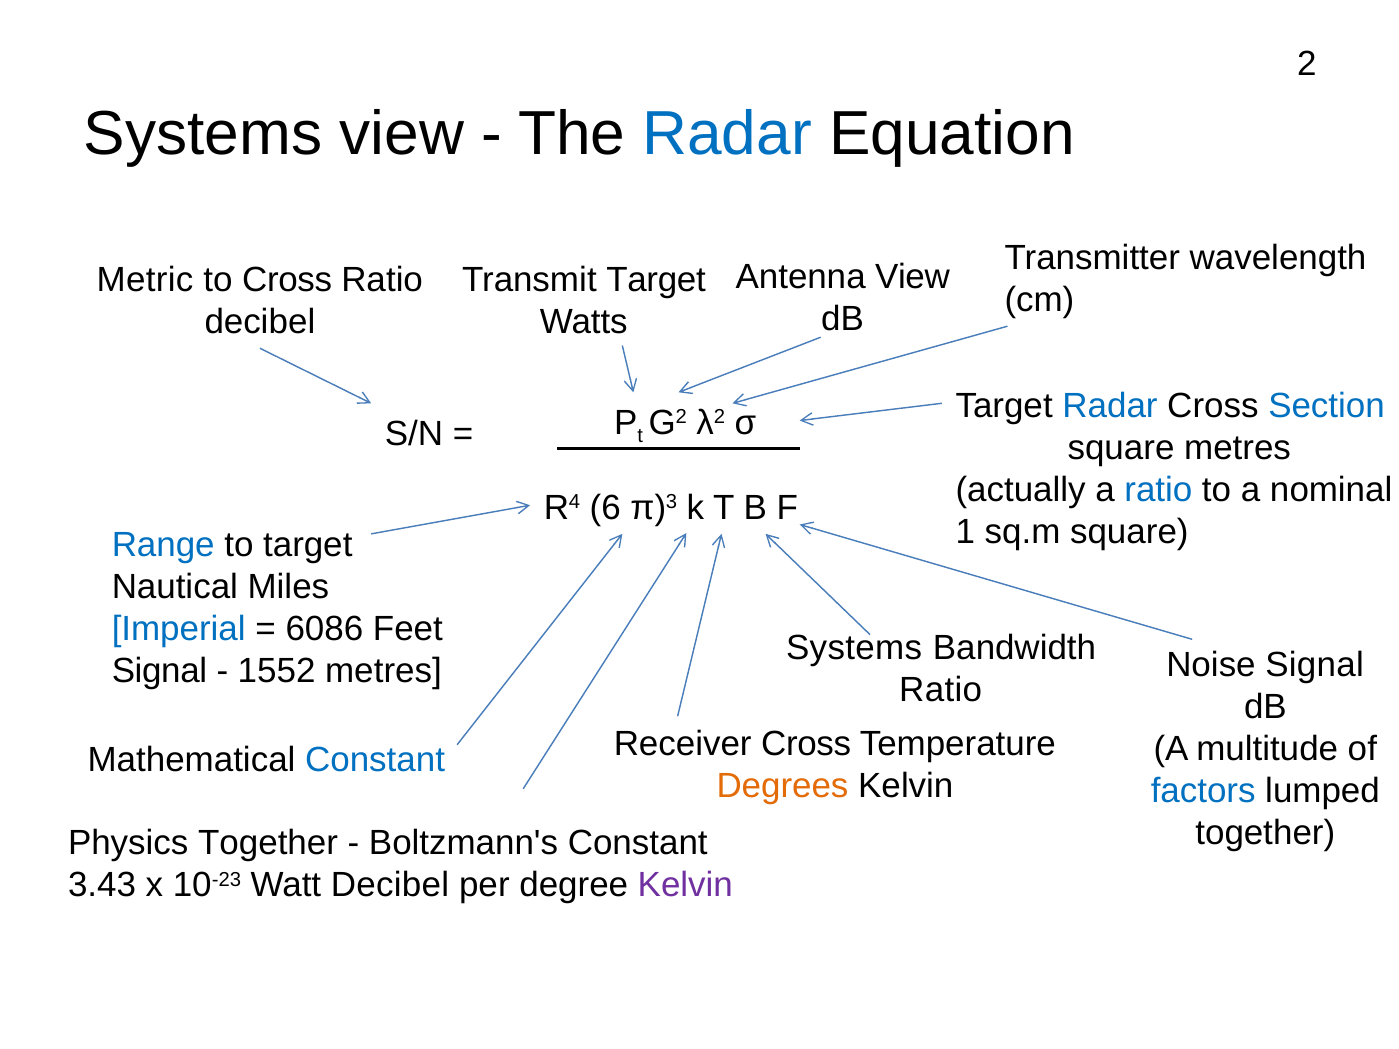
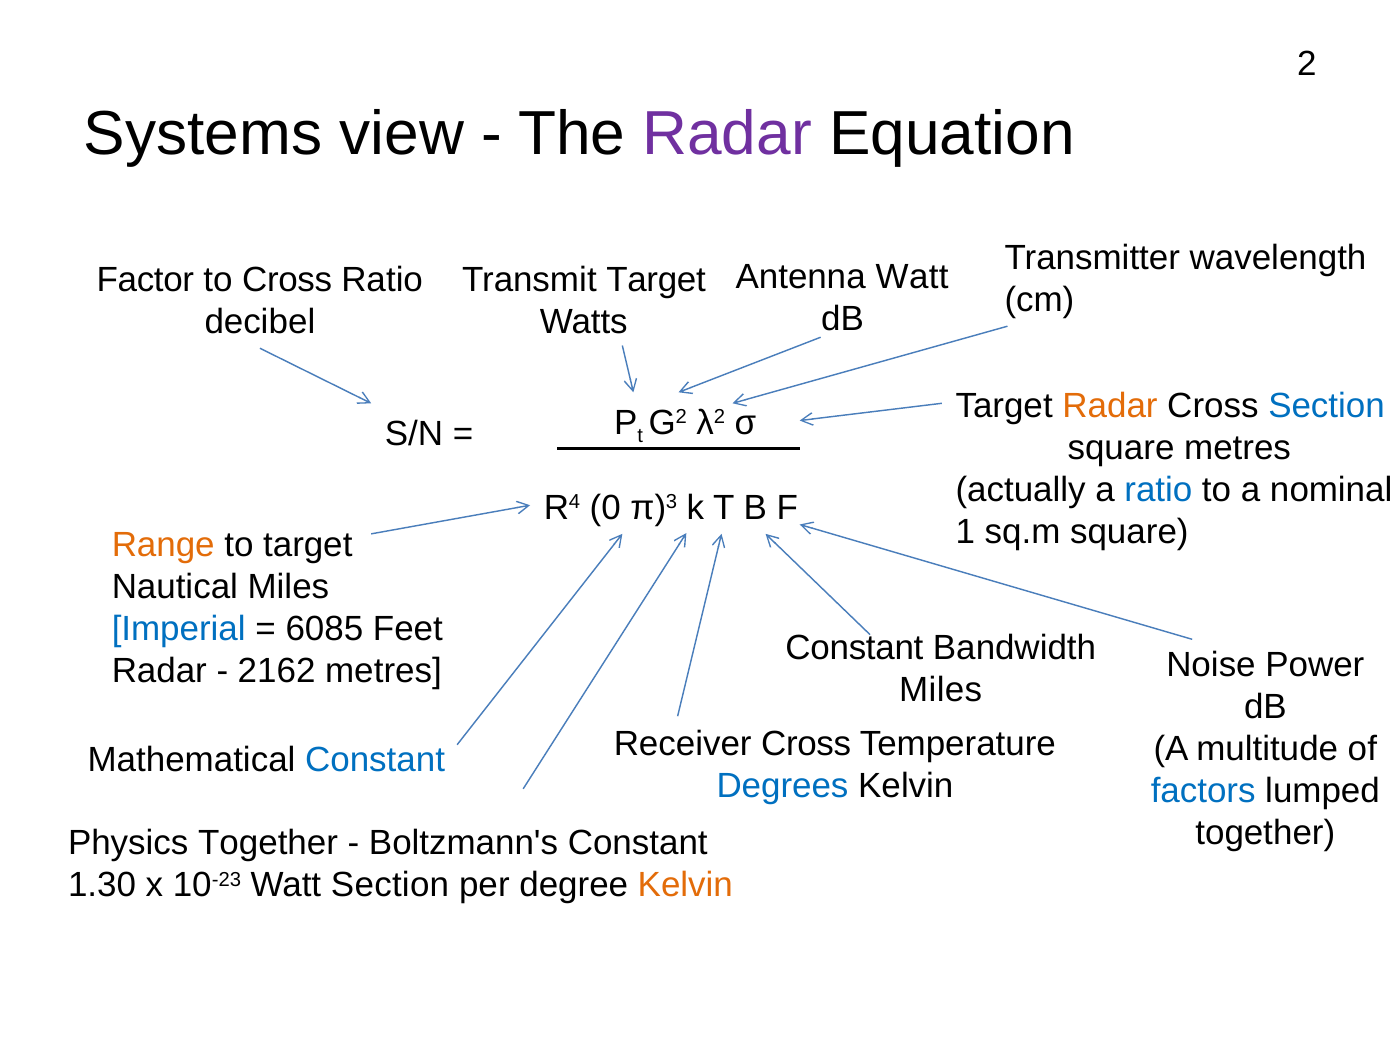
Radar colour: blue -> purple (727, 134)
Antenna View: View -> Watt (912, 277)
Metric: Metric -> Factor (145, 280)
Radar colour: blue -> orange (1110, 406)
6: 6 -> 0 (605, 508)
Range colour: blue -> orange (163, 545)
6086: 6086 -> 6085 (324, 629)
Systems: Systems -> Constant (854, 648)
Noise Signal: Signal -> Power (1315, 665)
Signal: Signal -> Radar (159, 671)
1552: 1552 -> 2162 (277, 671)
Ratio: Ratio -> Miles (941, 690)
Degrees colour: orange -> blue (782, 787)
3.43: 3.43 -> 1.30 (102, 885)
Watt Decibel: Decibel -> Section (390, 885)
Kelvin colour: purple -> orange (685, 885)
